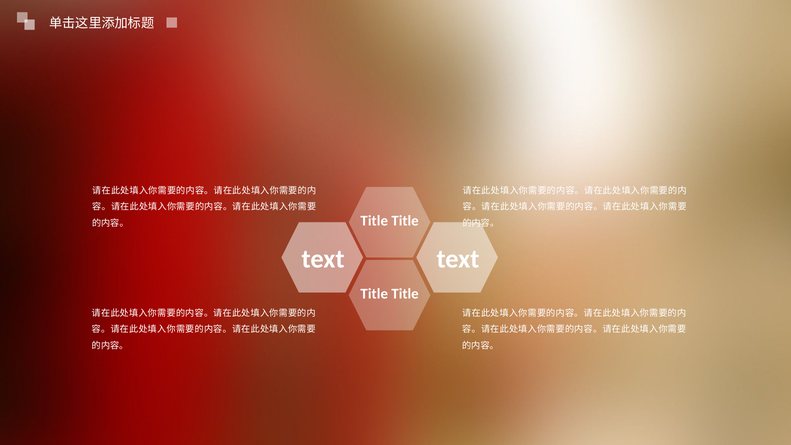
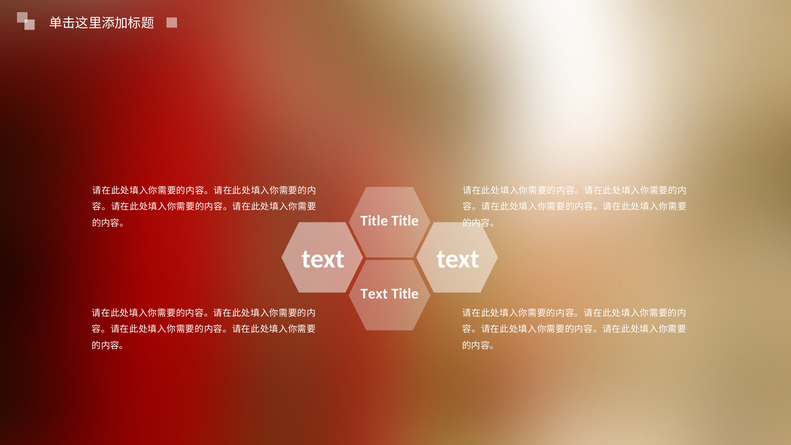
Title: Title -> Text (374, 294)
